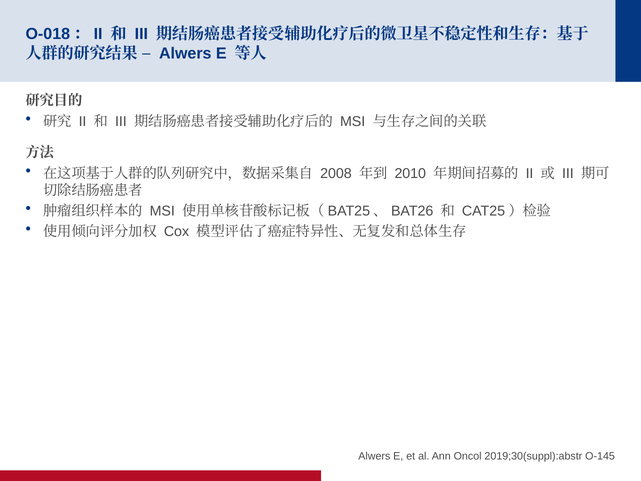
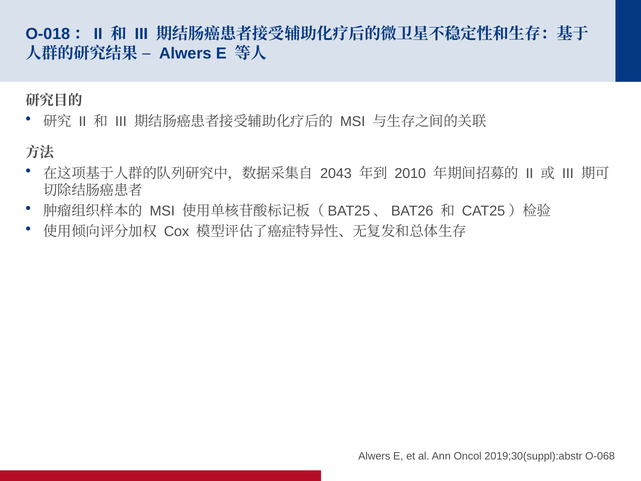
2008: 2008 -> 2043 (336, 173)
O-145: O-145 -> O-068 (600, 456)
